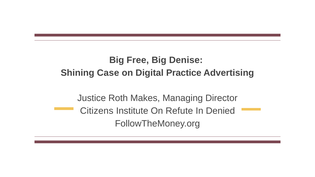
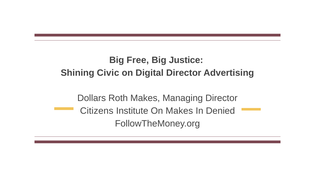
Denise: Denise -> Justice (186, 60)
Case: Case -> Civic (108, 73)
Digital Practice: Practice -> Director (184, 73)
Justice: Justice -> Dollars (92, 98)
On Refute: Refute -> Makes (179, 111)
